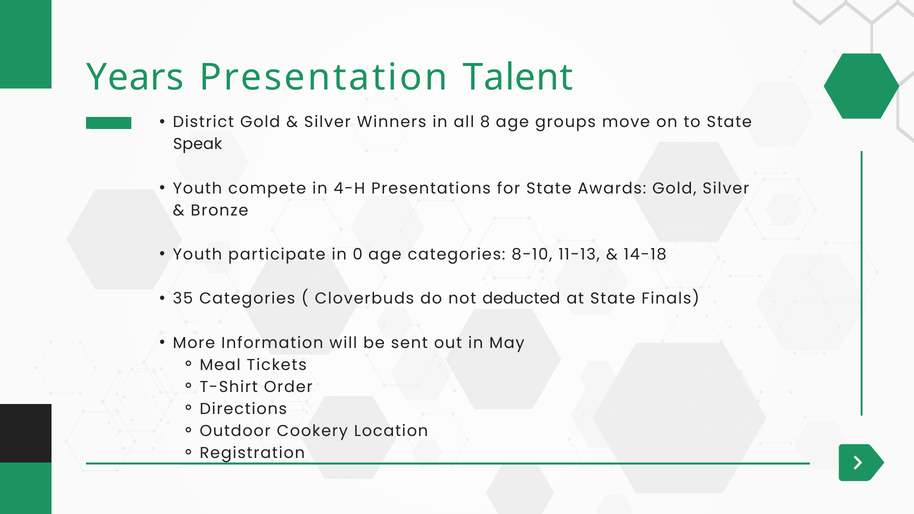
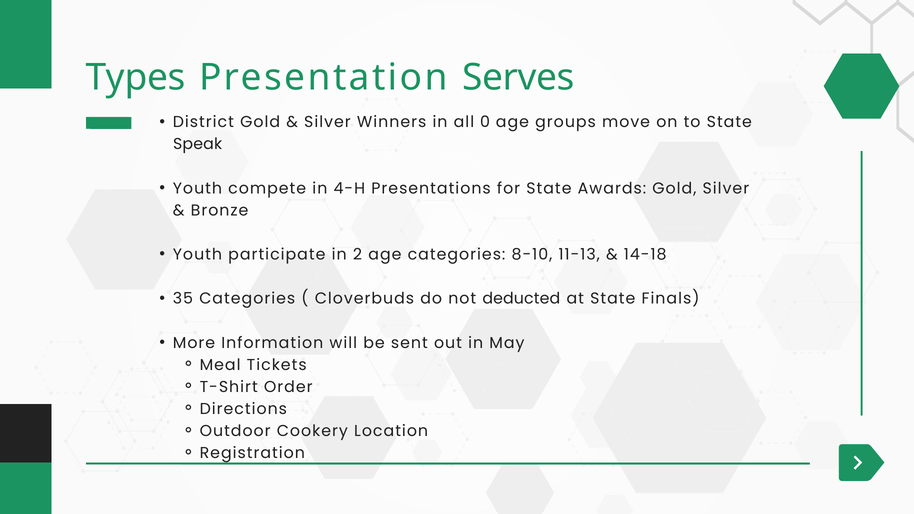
Years: Years -> Types (136, 77)
Talent: Talent -> Serves (518, 77)
8: 8 -> 0 (485, 122)
0: 0 -> 2 (357, 255)
